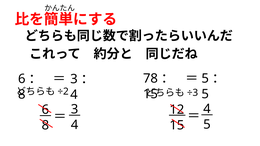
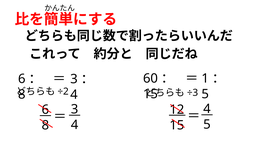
5: 5 -> 1 (205, 79)
78: 78 -> 60 (151, 79)
